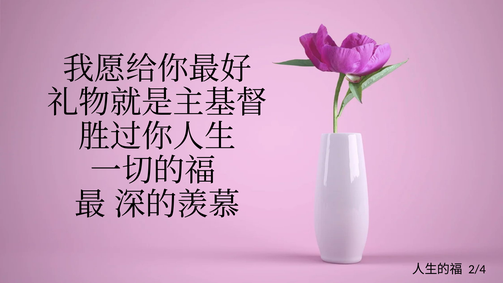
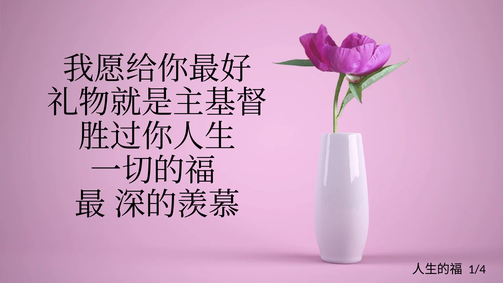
2/4: 2/4 -> 1/4 (477, 269)
